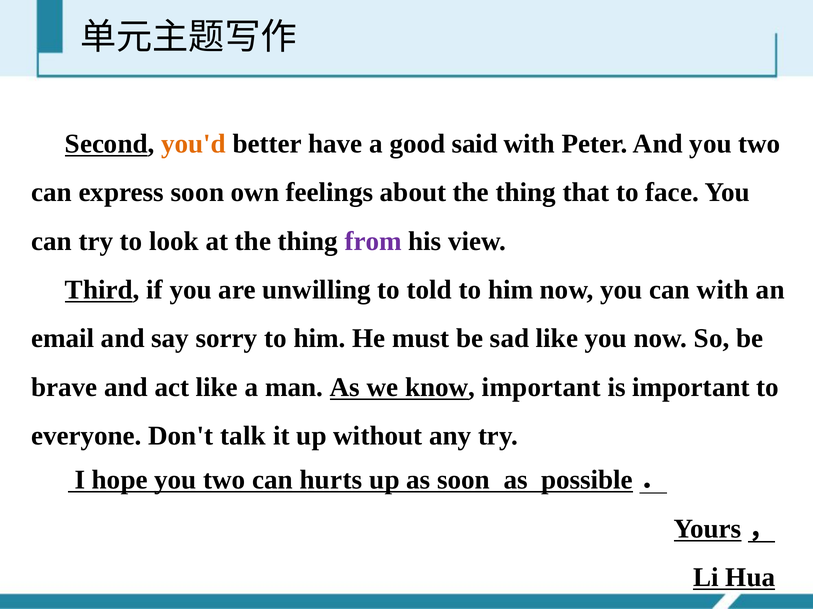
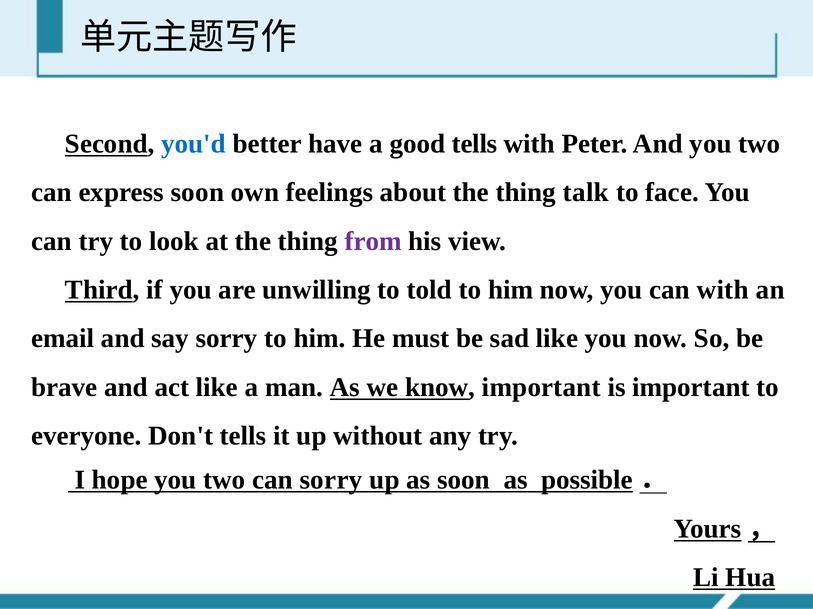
you'd colour: orange -> blue (194, 144)
good said: said -> tells (475, 144)
that: that -> talk (586, 193)
Don't talk: talk -> tells (243, 437)
can hurts: hurts -> sorry (331, 481)
